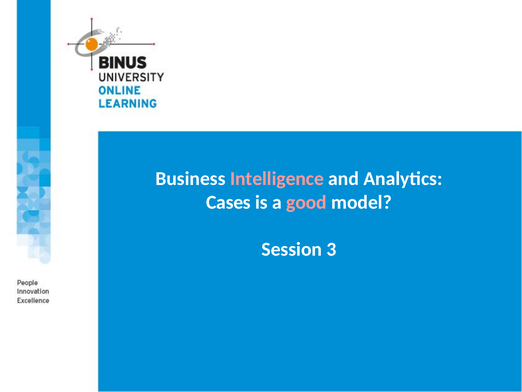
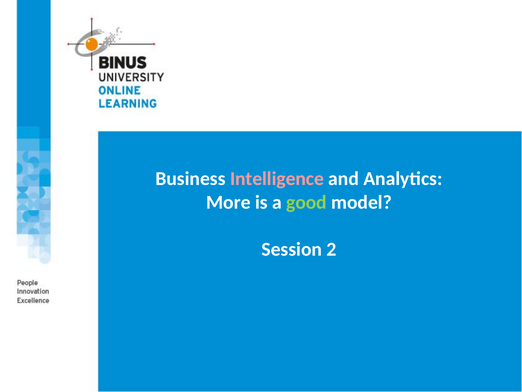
Cases: Cases -> More (228, 202)
good colour: pink -> light green (306, 202)
3: 3 -> 2 (331, 249)
